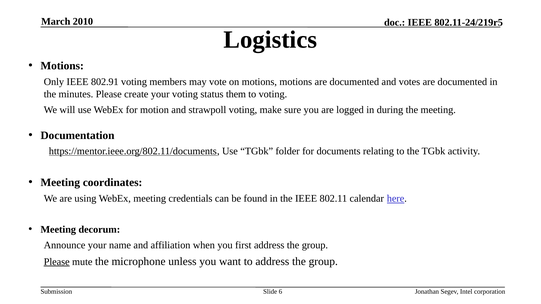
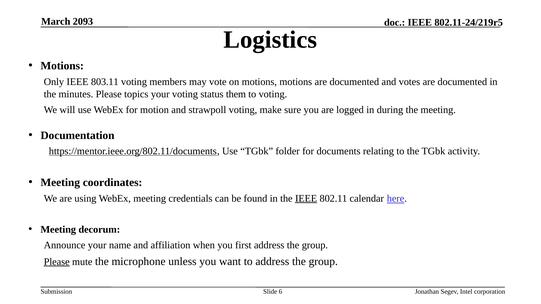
2010: 2010 -> 2093 (83, 22)
802.91: 802.91 -> 803.11 (105, 82)
create: create -> topics (136, 94)
IEEE underline: none -> present (306, 199)
